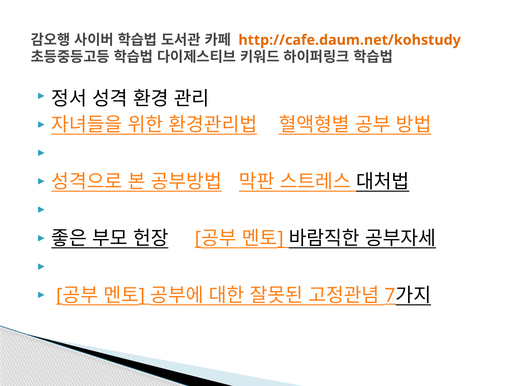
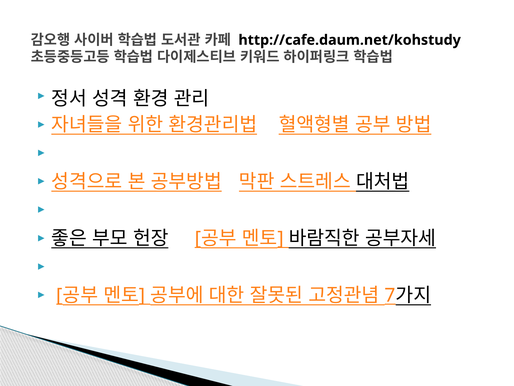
http://cafe.daum.net/kohstudy colour: orange -> black (350, 40)
